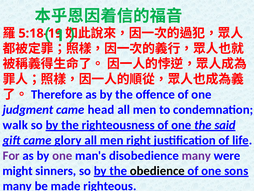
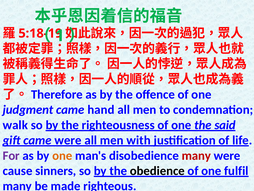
head: head -> hand (101, 109)
came glory: glory -> were (68, 140)
right: right -> with (139, 140)
one colour: purple -> orange (62, 155)
many colour: purple -> red (196, 155)
might: might -> cause (18, 170)
sons: sons -> fulfil (236, 170)
